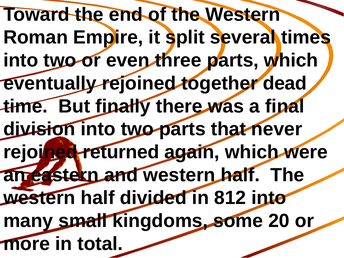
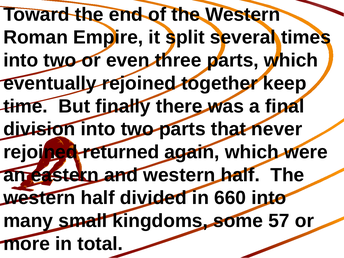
dead: dead -> keep (285, 83)
812: 812 -> 660 (230, 198)
20: 20 -> 57 (279, 221)
